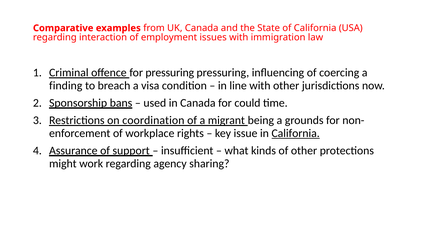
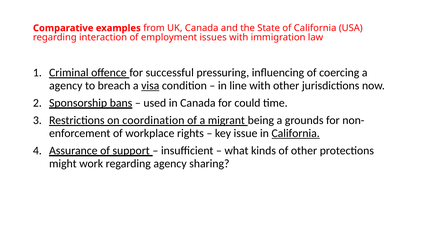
for pressuring: pressuring -> successful (170, 73)
finding: finding -> agency (66, 86)
visa underline: none -> present (150, 86)
